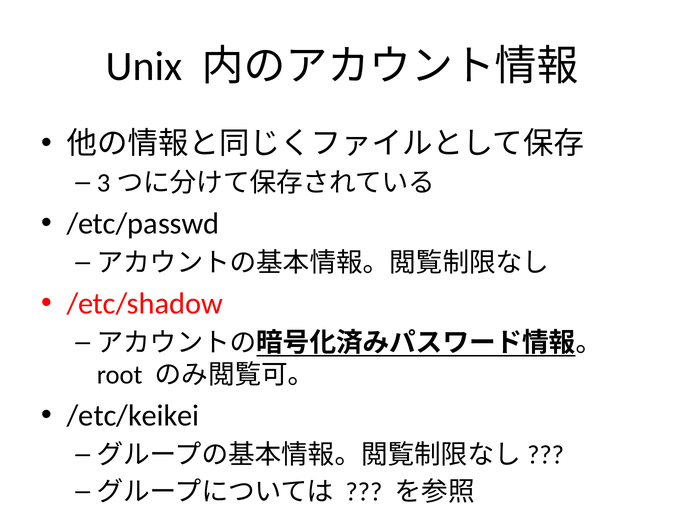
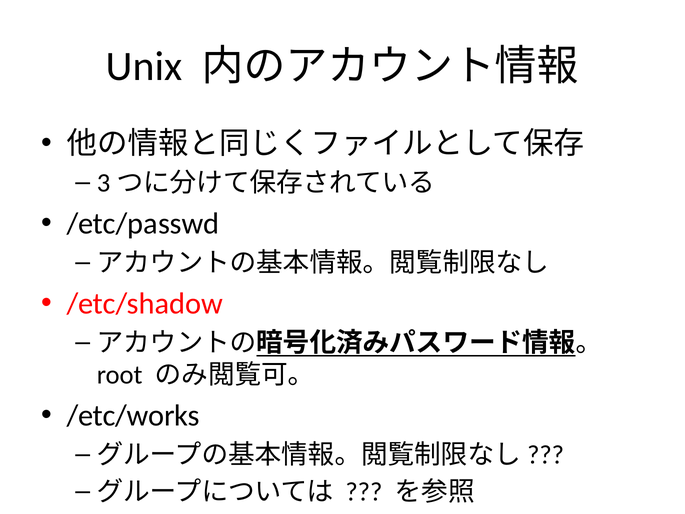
/etc/keikei: /etc/keikei -> /etc/works (133, 415)
